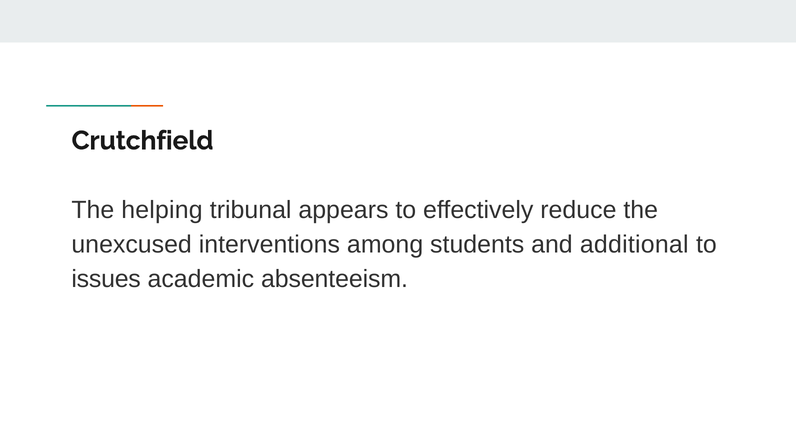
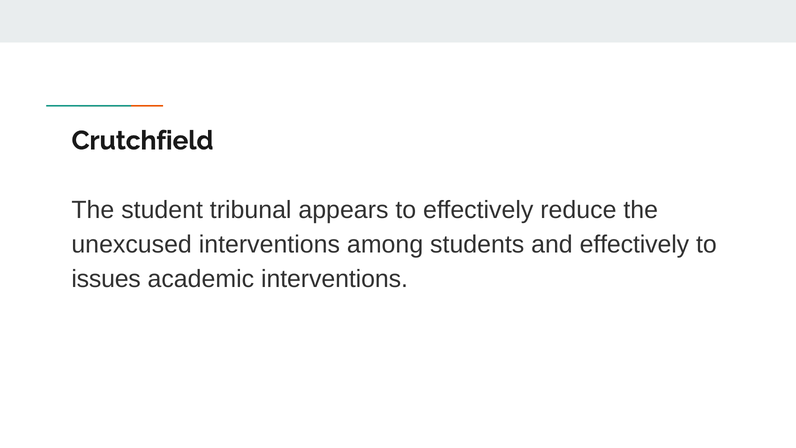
helping: helping -> student (162, 210)
and additional: additional -> effectively (634, 245)
academic absenteeism: absenteeism -> interventions (334, 279)
